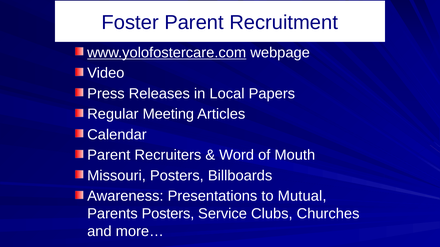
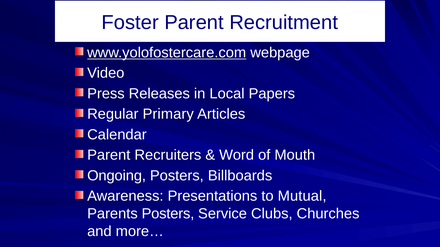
Meeting: Meeting -> Primary (168, 114)
Missouri: Missouri -> Ongoing (117, 176)
